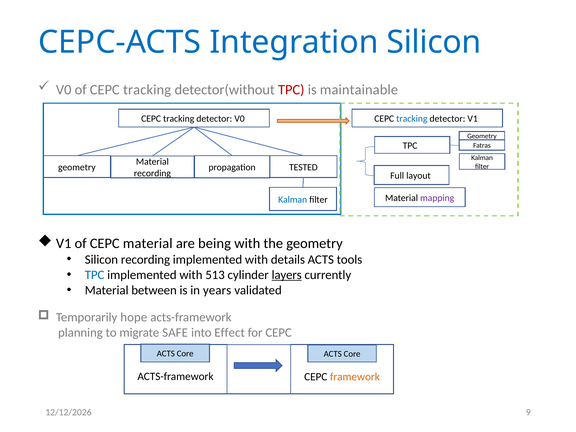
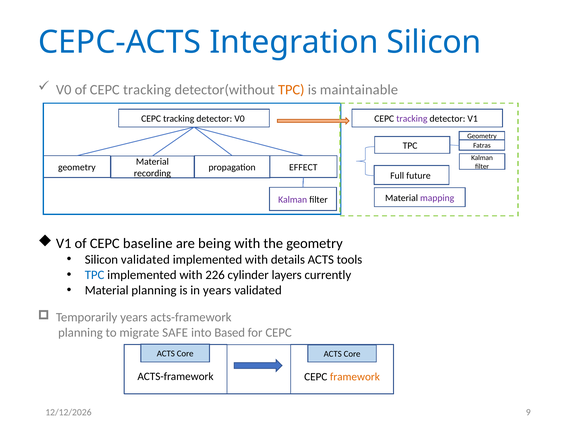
TPC colour: red -> orange (291, 90)
tracking colour: blue -> purple (412, 119)
TESTED: TESTED -> EFFECT (303, 167)
layout: layout -> future (418, 176)
Kalman colour: blue -> purple (293, 200)
CEPC material: material -> baseline (148, 243)
Silicon recording: recording -> validated (145, 260)
513: 513 -> 226 (215, 275)
layers underline: present -> none (287, 275)
Material between: between -> planning (154, 290)
Temporarily hope: hope -> years (134, 317)
Effect: Effect -> Based (230, 333)
